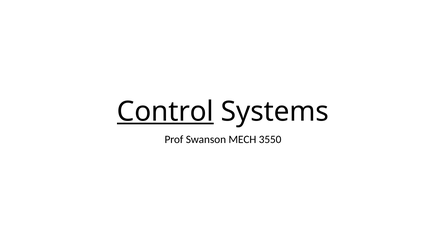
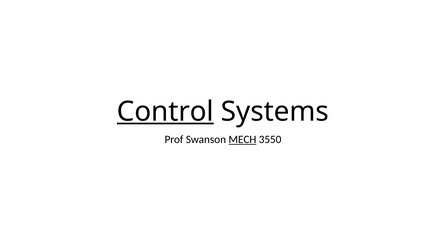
MECH underline: none -> present (242, 139)
